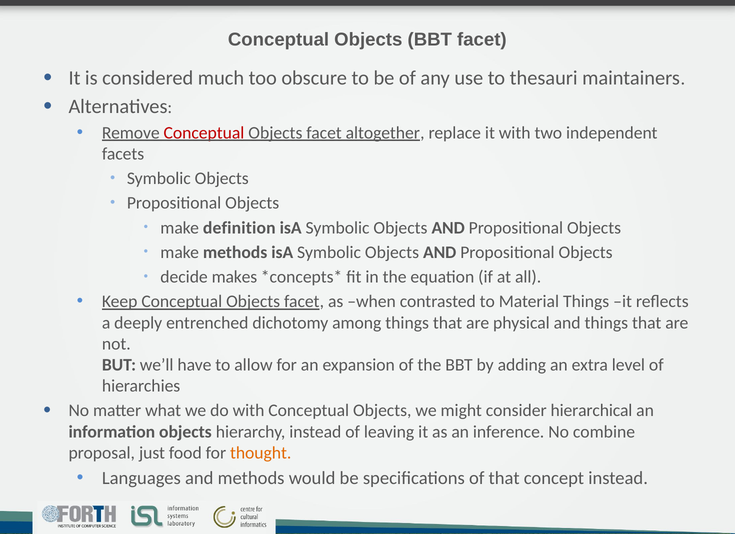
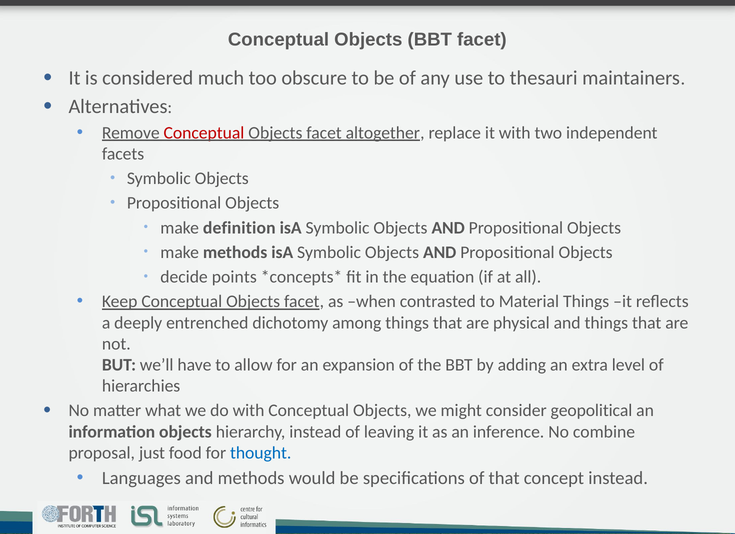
makes: makes -> points (234, 277)
hierarchical: hierarchical -> geopolitical (591, 411)
thought colour: orange -> blue (261, 453)
